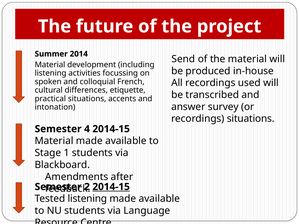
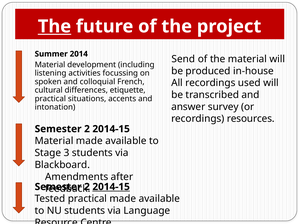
The underline: none -> present (55, 26)
recordings situations: situations -> resources (251, 119)
4: 4 -> 2 (87, 129)
1: 1 -> 3 (67, 153)
Tested listening: listening -> practical (87, 199)
